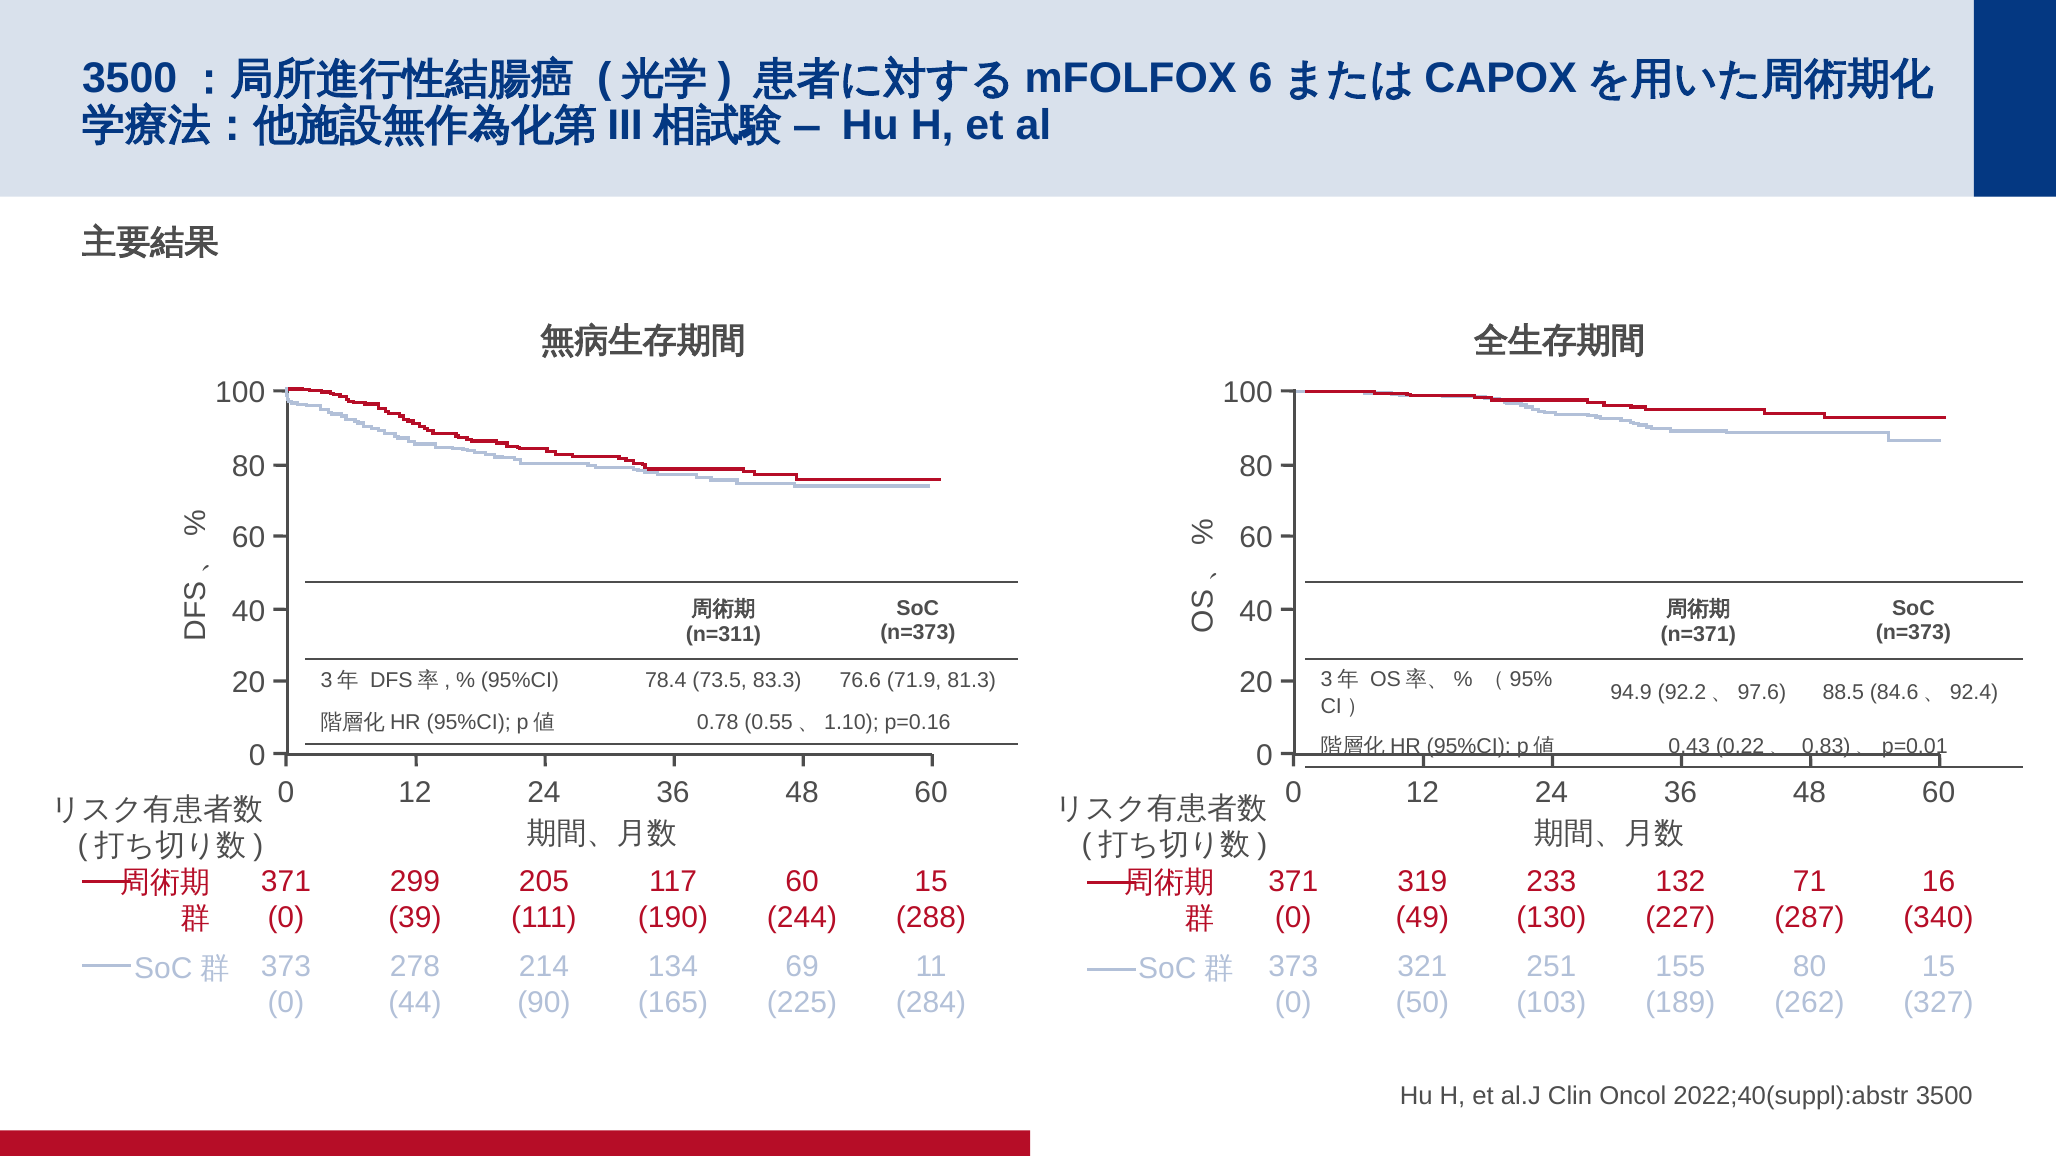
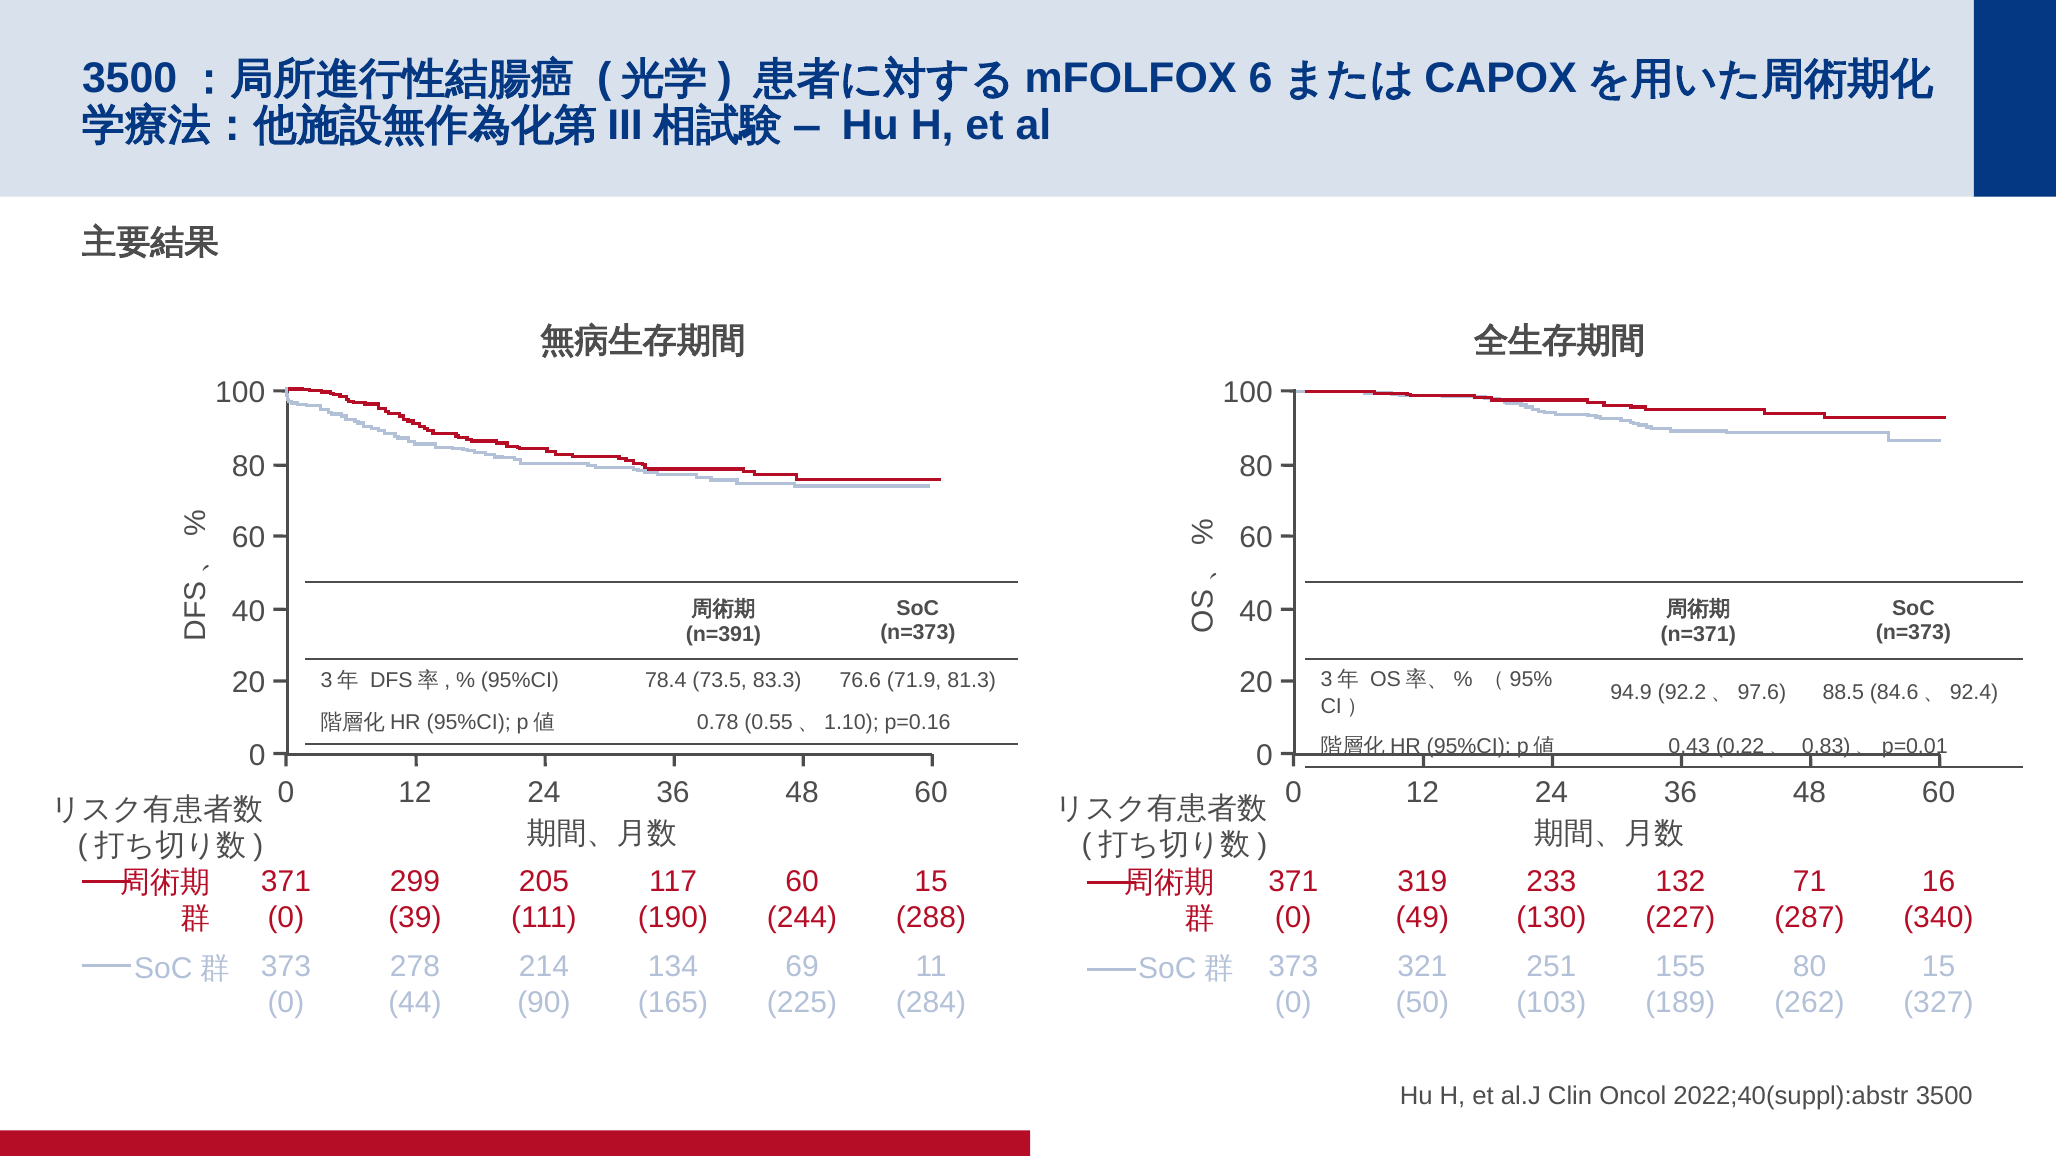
n=311: n=311 -> n=391 (723, 635)
